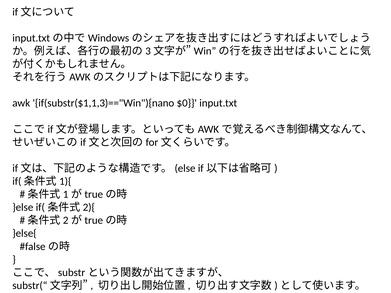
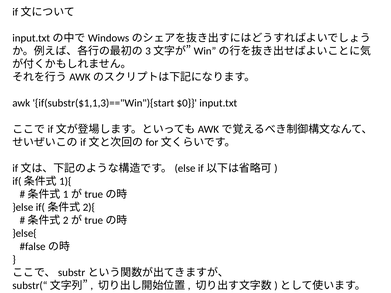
if(substr($1,1,3)=="Win"){nano: if(substr($1,1,3)=="Win"){nano -> if(substr($1,1,3)=="Win"){start (103, 103)
